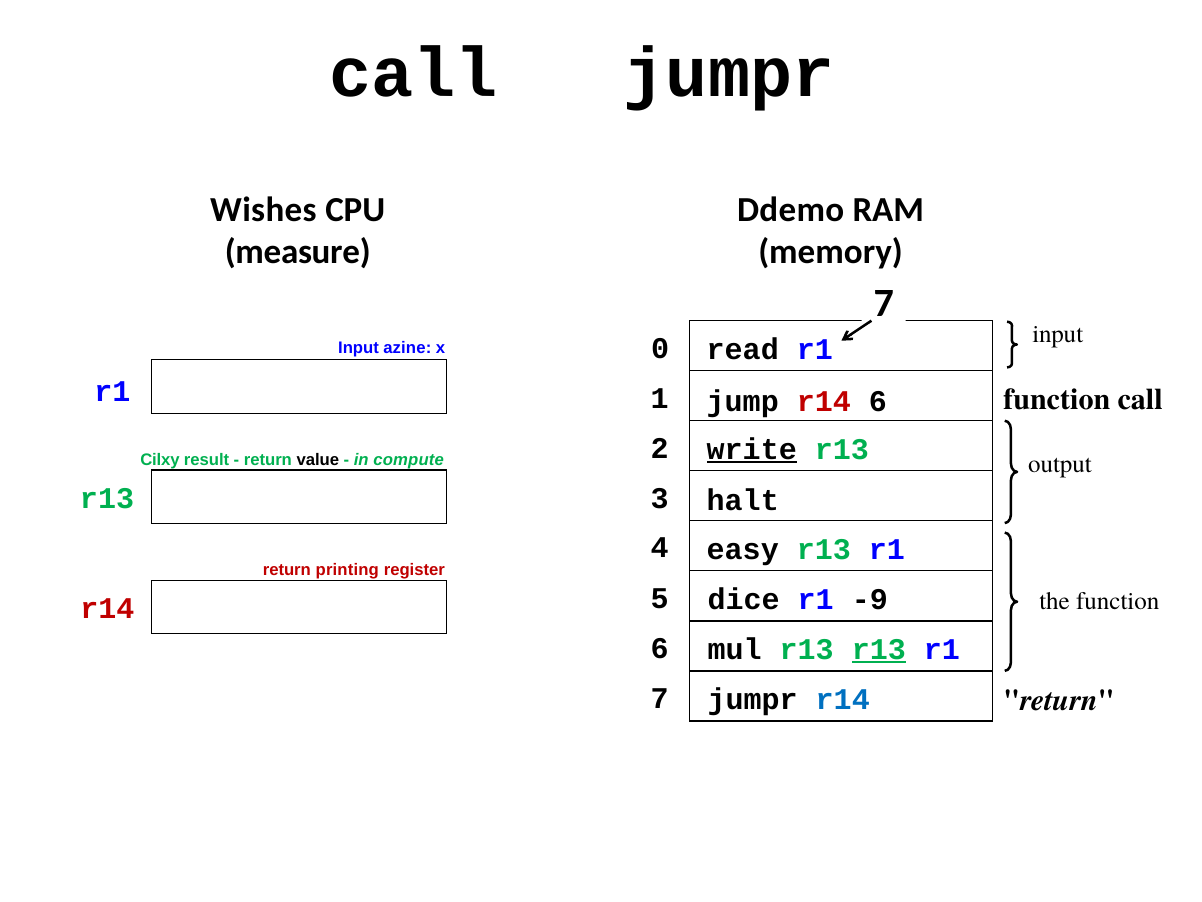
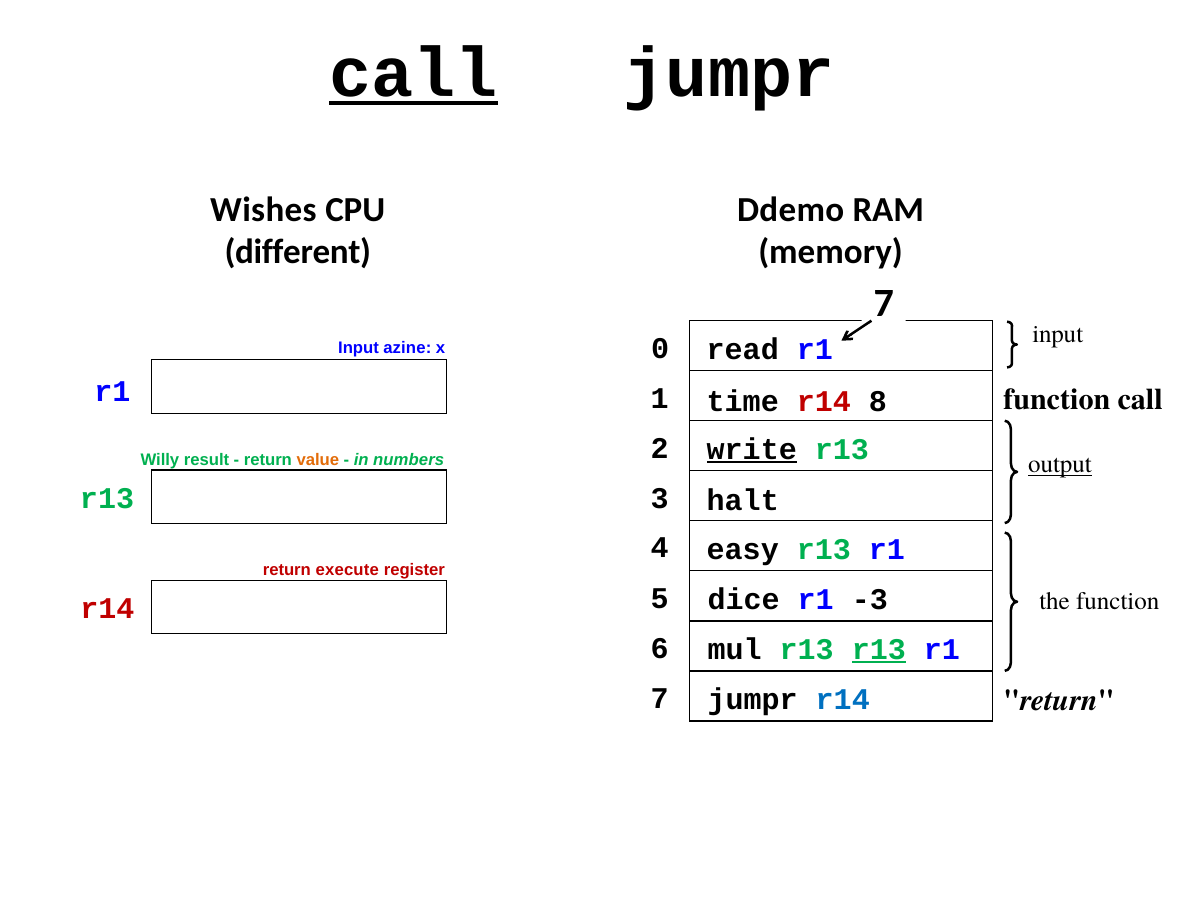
call underline: none -> present (413, 73)
measure: measure -> different (298, 252)
jump: jump -> time (743, 401)
r14 6: 6 -> 8 (878, 401)
Cilxy: Cilxy -> Willy (160, 459)
value colour: black -> orange (318, 459)
compute: compute -> numbers (409, 459)
output underline: none -> present (1060, 464)
printing: printing -> execute (347, 570)
-9: -9 -> -3 (870, 599)
